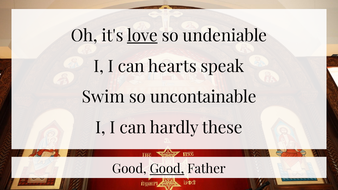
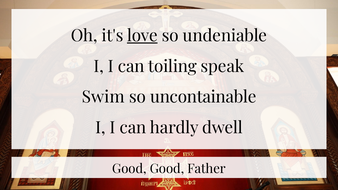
hearts: hearts -> toiling (173, 67)
these: these -> dwell (222, 128)
Good underline: present -> none (167, 169)
